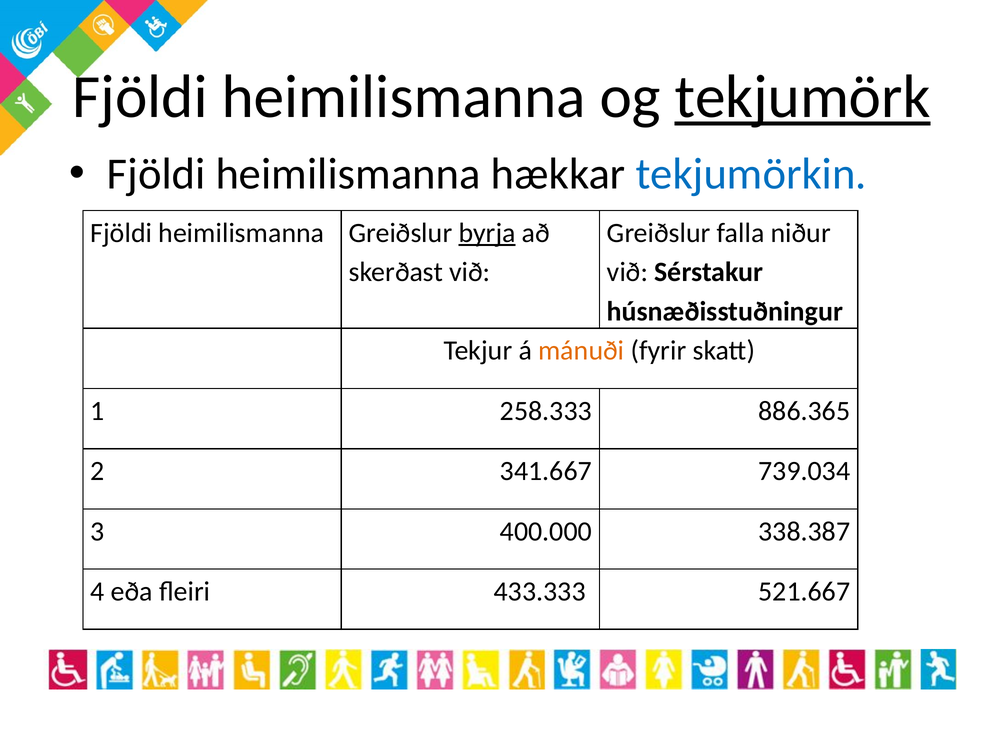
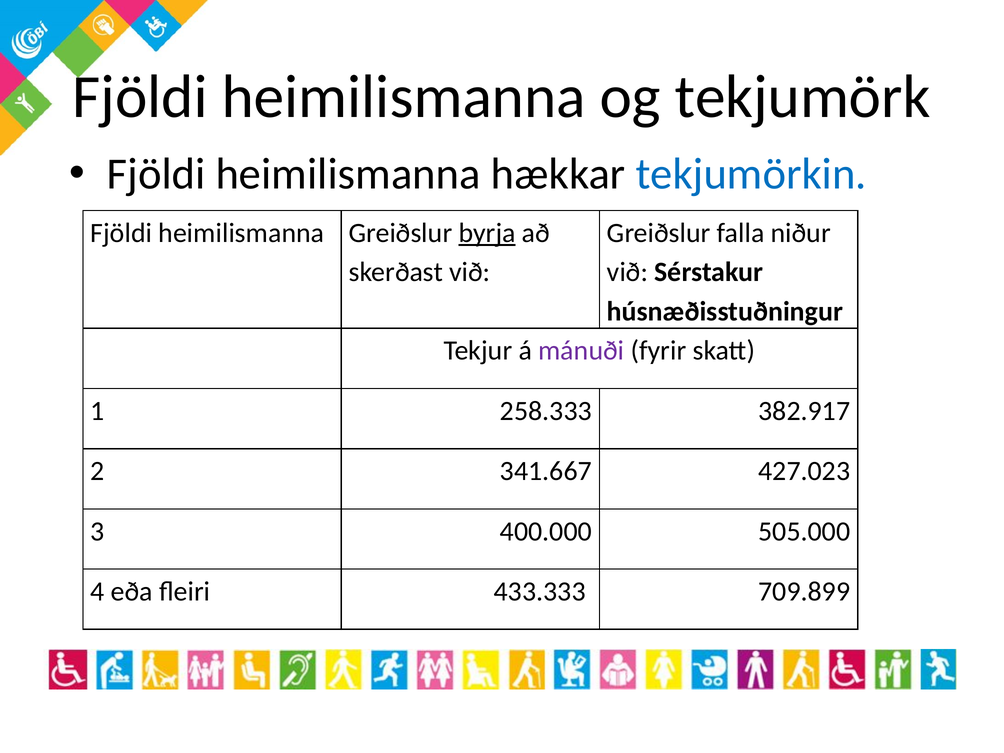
tekjumörk underline: present -> none (803, 97)
mánuði colour: orange -> purple (581, 351)
886.365: 886.365 -> 382.917 (804, 411)
739.034: 739.034 -> 427.023 (804, 471)
338.387: 338.387 -> 505.000 (804, 531)
521.667: 521.667 -> 709.899 (804, 592)
